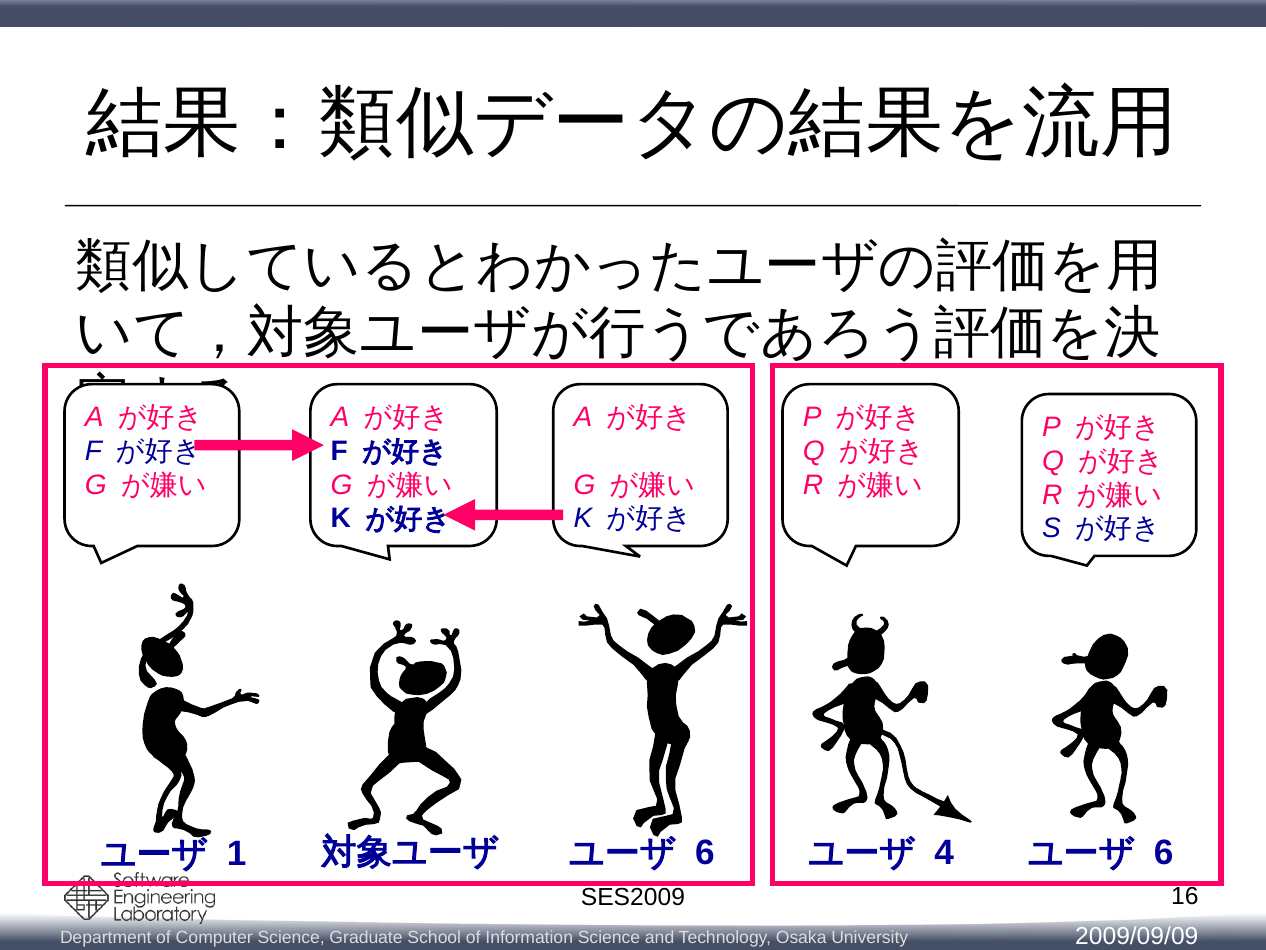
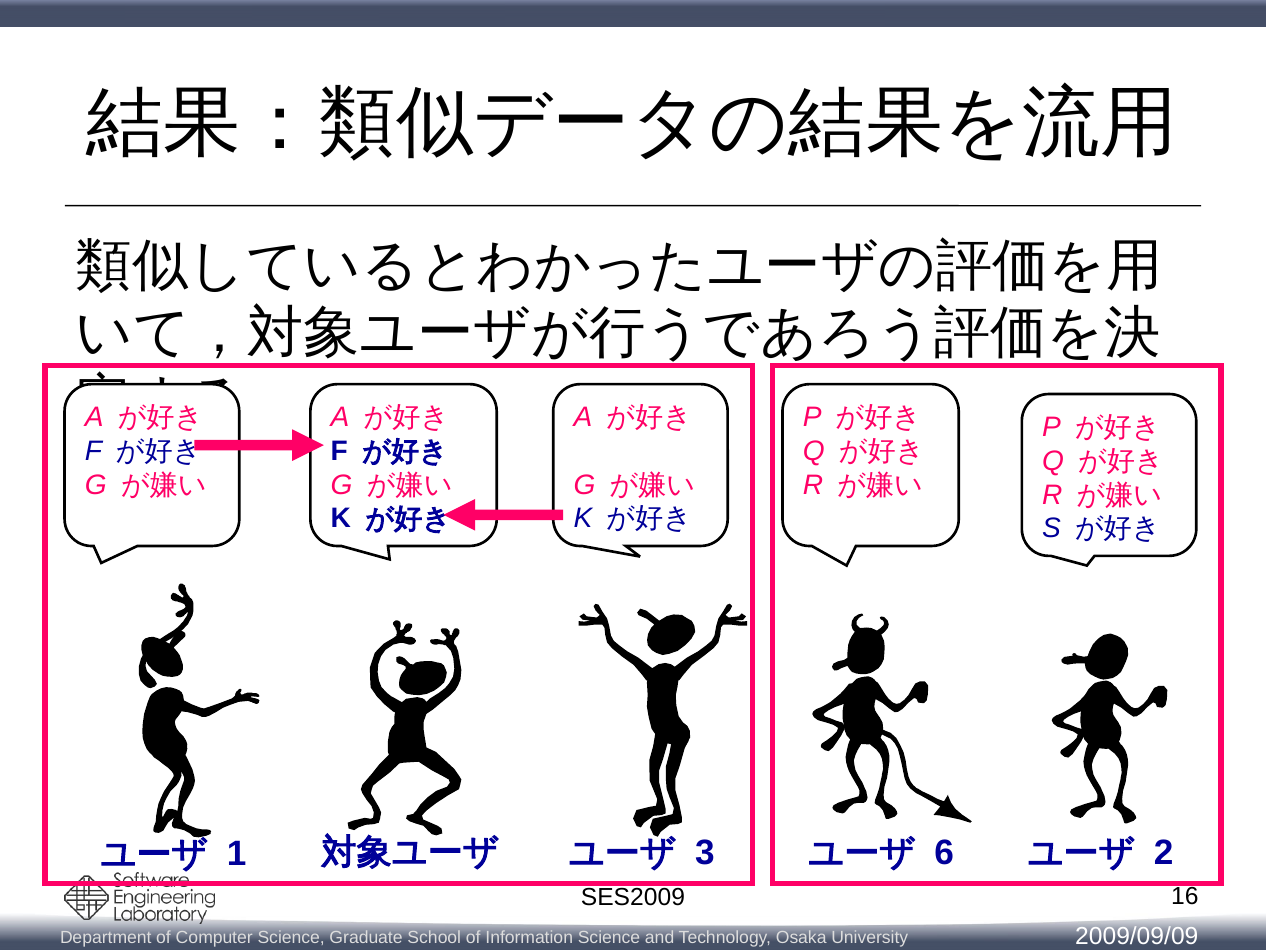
6: 6 -> 3 (705, 853)
4: 4 -> 6 (944, 853)
6: 6 -> 2 (1164, 853)
